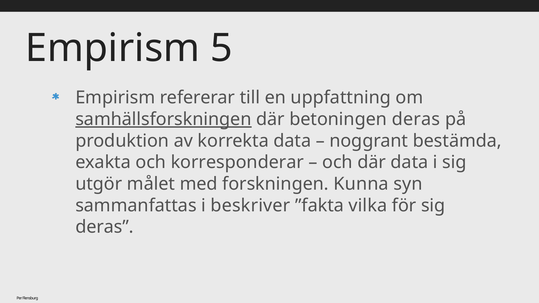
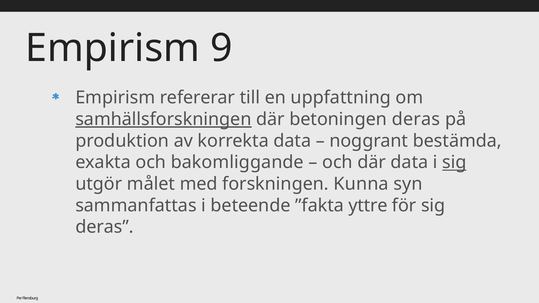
5: 5 -> 9 (221, 48)
korresponderar: korresponderar -> bakomliggande (237, 162)
sig underline: none -> present (454, 162)
beskriver: beskriver -> beteende (251, 206)
vilka: vilka -> yttre (368, 206)
